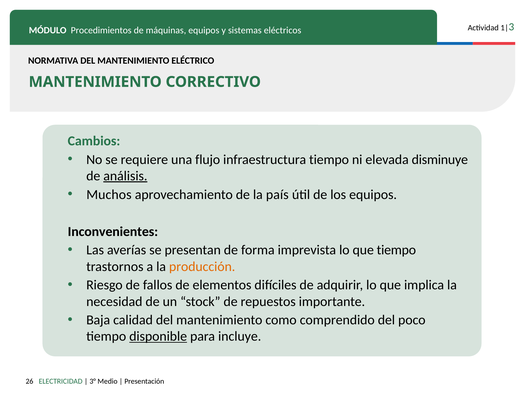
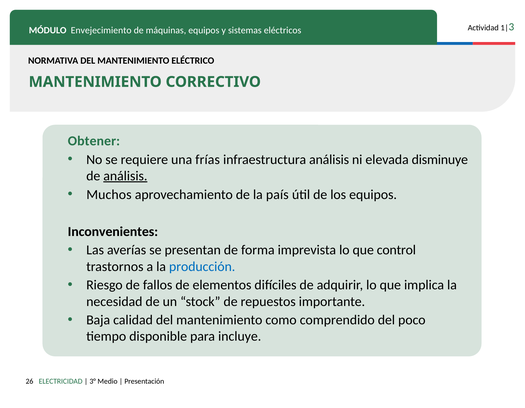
Procedimientos: Procedimientos -> Envejecimiento (101, 30)
Cambios: Cambios -> Obtener (94, 141)
flujo: flujo -> frías (208, 160)
infraestructura tiempo: tiempo -> análisis (329, 160)
que tiempo: tiempo -> control (396, 250)
producción colour: orange -> blue (202, 267)
disponible underline: present -> none (158, 337)
